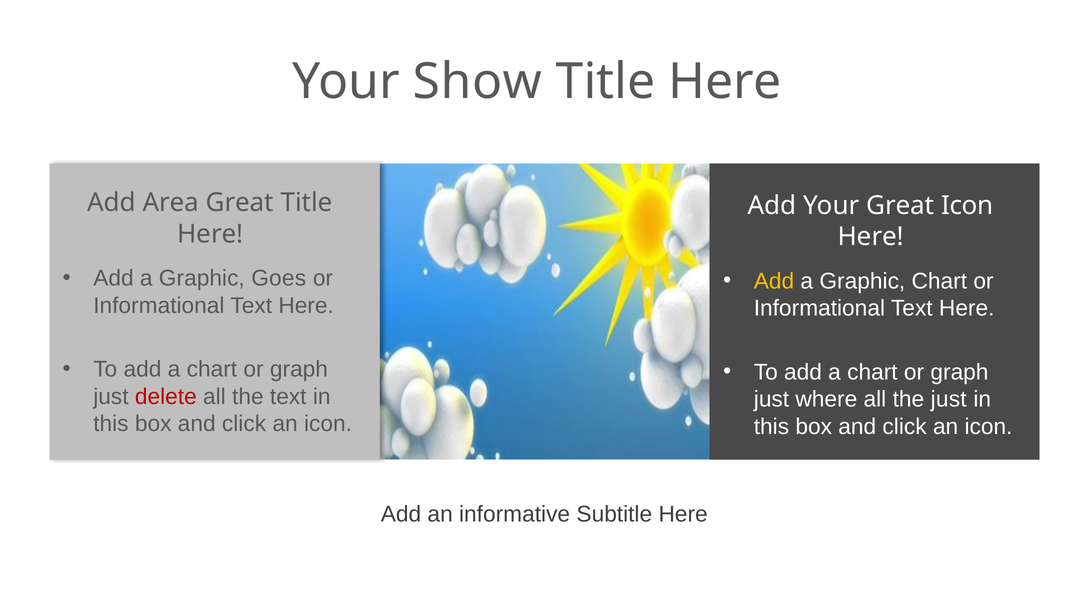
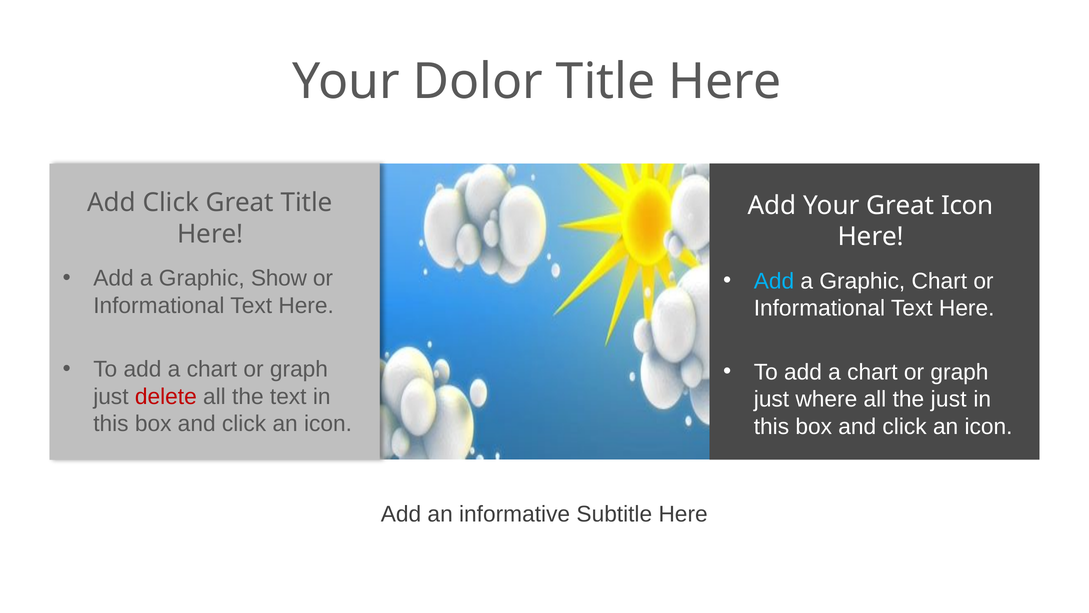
Show: Show -> Dolor (478, 82)
Add Area: Area -> Click (171, 202)
Goes: Goes -> Show (279, 278)
Add colour: yellow -> light blue (774, 281)
